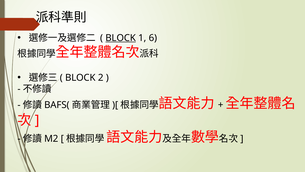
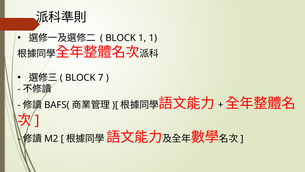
BLOCK underline: present -> none (121, 38)
1 6: 6 -> 1 (153, 38)
2: 2 -> 7 (101, 77)
